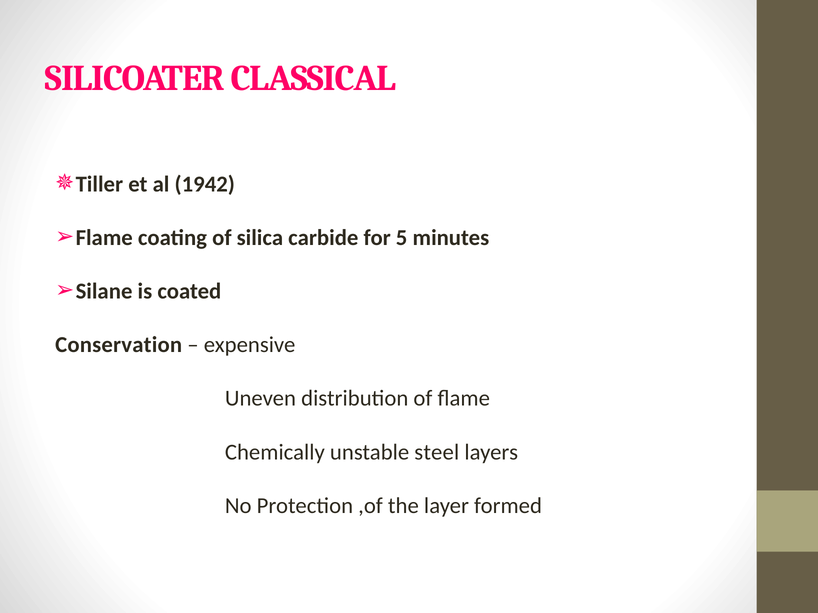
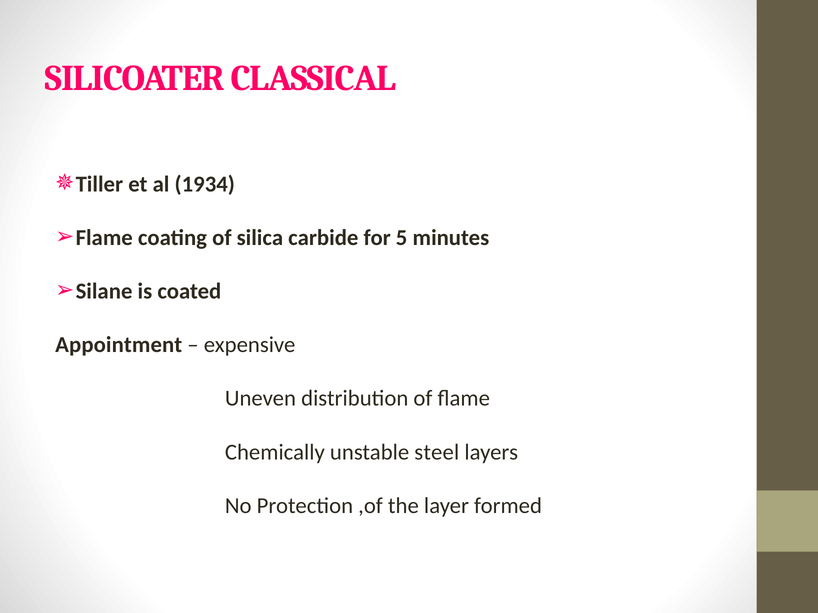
1942: 1942 -> 1934 (205, 184)
Conservation: Conservation -> Appointment (119, 345)
